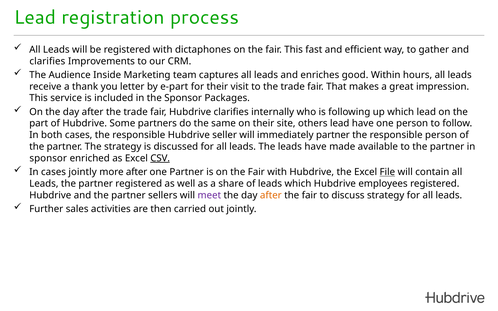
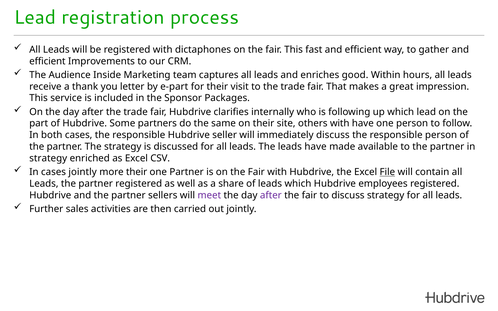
clarifies: clarifies -> efficient (47, 61)
others lead: lead -> with (340, 124)
immediately partner: partner -> discuss (333, 135)
sponsor: sponsor -> strategy (48, 158)
CSV underline: present -> none (160, 158)
more after: after -> their (137, 172)
after colour: orange -> purple (271, 195)
